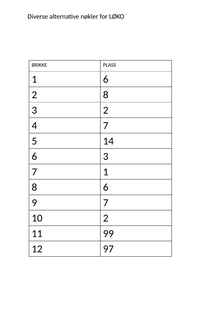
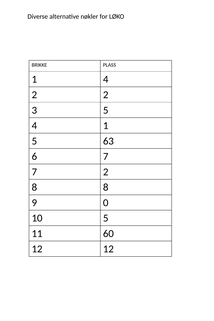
1 6: 6 -> 4 (106, 79)
2 8: 8 -> 2 (106, 95)
3 2: 2 -> 5 (106, 110)
4 7: 7 -> 1 (106, 126)
14: 14 -> 63 (108, 141)
6 3: 3 -> 7 (106, 156)
7 1: 1 -> 2 (106, 172)
8 6: 6 -> 8 (106, 187)
9 7: 7 -> 0 (106, 203)
10 2: 2 -> 5 (106, 218)
99: 99 -> 60 (108, 234)
12 97: 97 -> 12 (108, 249)
